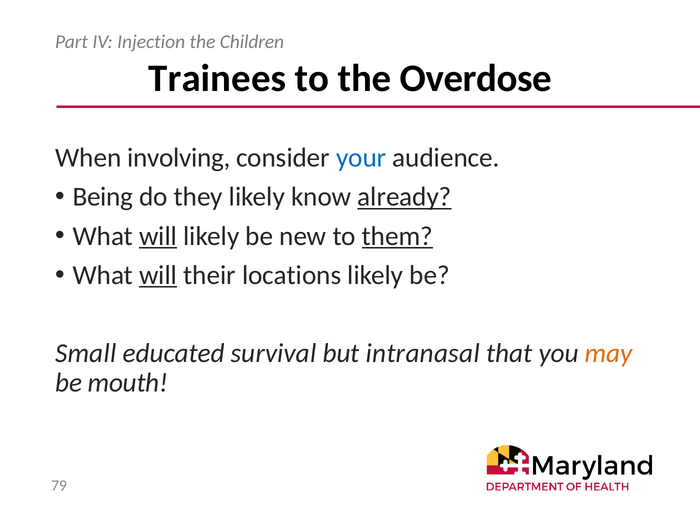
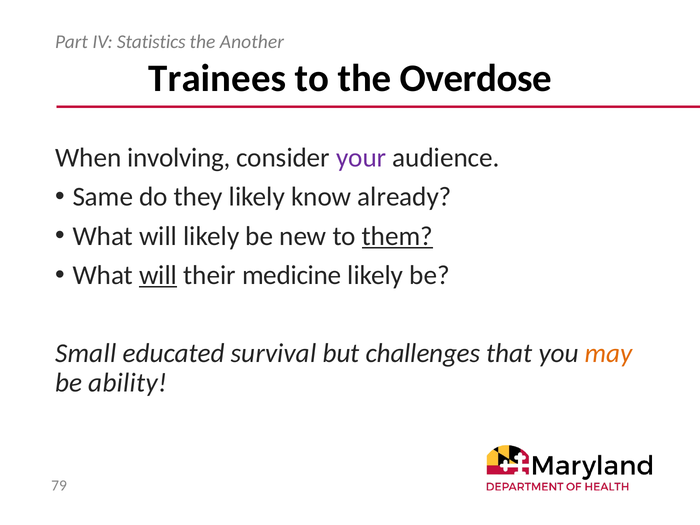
Injection: Injection -> Statistics (151, 42)
Children: Children -> Another (252, 42)
your colour: blue -> purple (361, 158)
Being: Being -> Same (103, 197)
already underline: present -> none (404, 197)
will underline: present -> none (158, 236)
locations: locations -> medicine (292, 275)
intranasal: intranasal -> challenges (423, 353)
mouth: mouth -> ability (128, 383)
